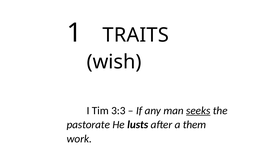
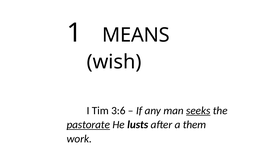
TRAITS: TRAITS -> MEANS (136, 35)
3:3: 3:3 -> 3:6 (118, 111)
pastorate underline: none -> present (88, 125)
